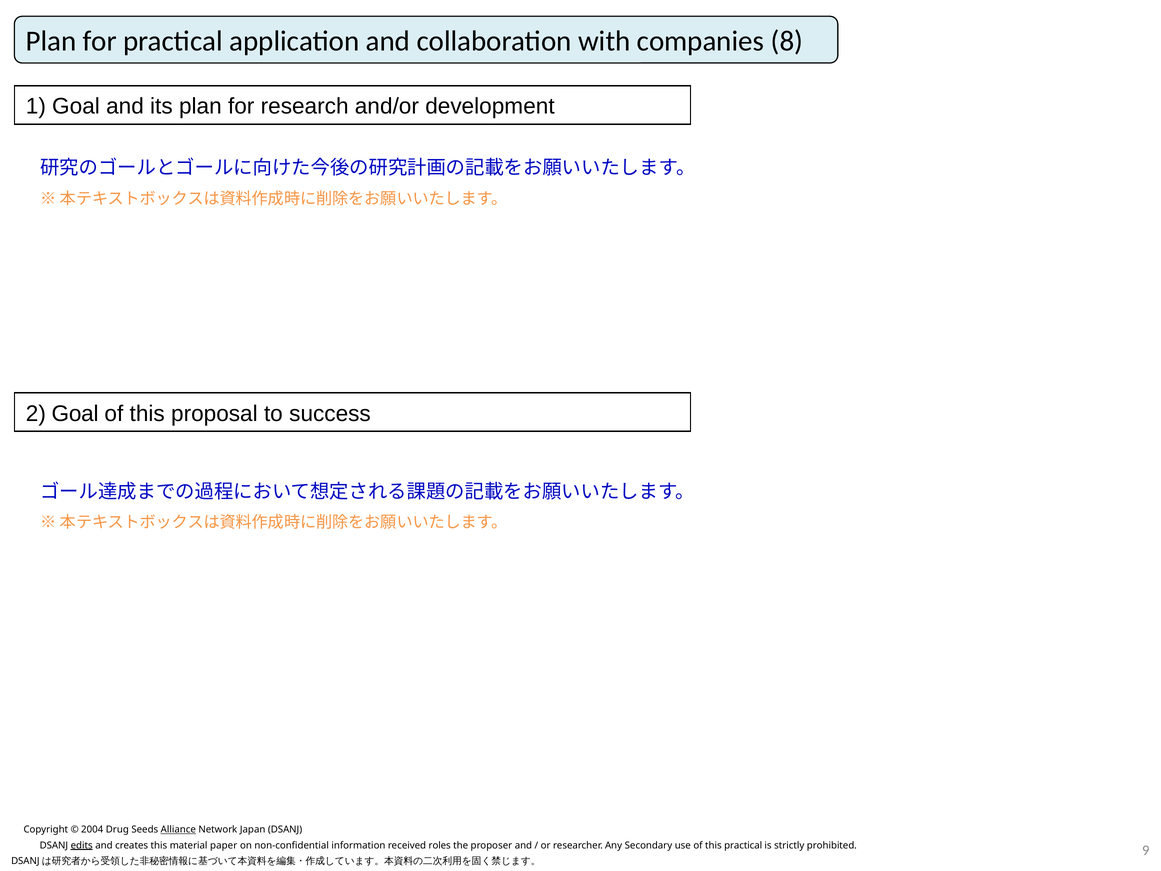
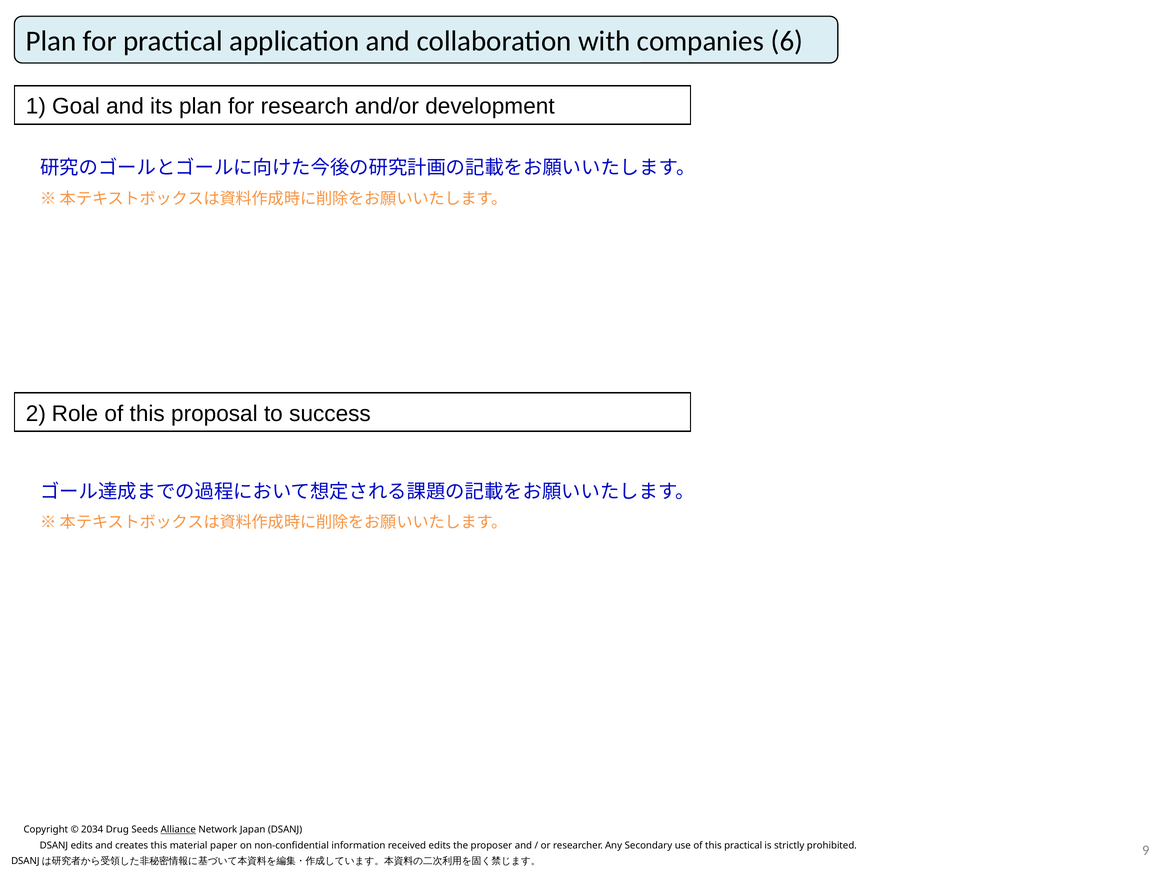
8: 8 -> 6 (787, 41)
2 Goal: Goal -> Role (75, 413)
2004: 2004 -> 2034 (92, 829)
edits underline: present -> none (82, 845)
received roles: roles -> edits (440, 845)
